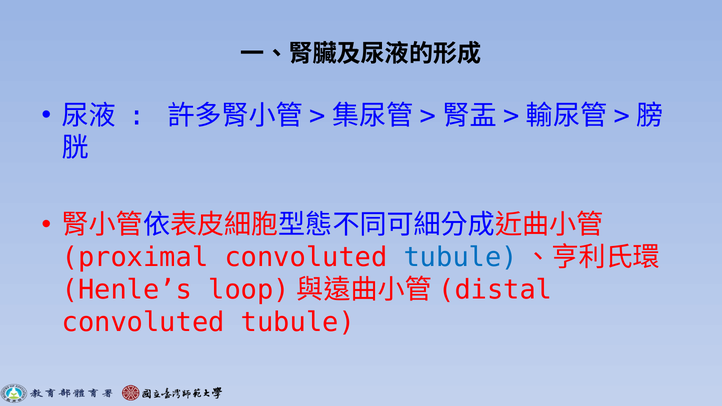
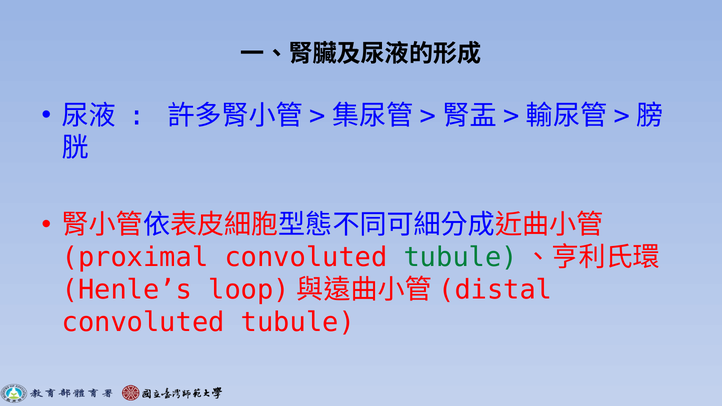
tubule colour: blue -> green (461, 258)
